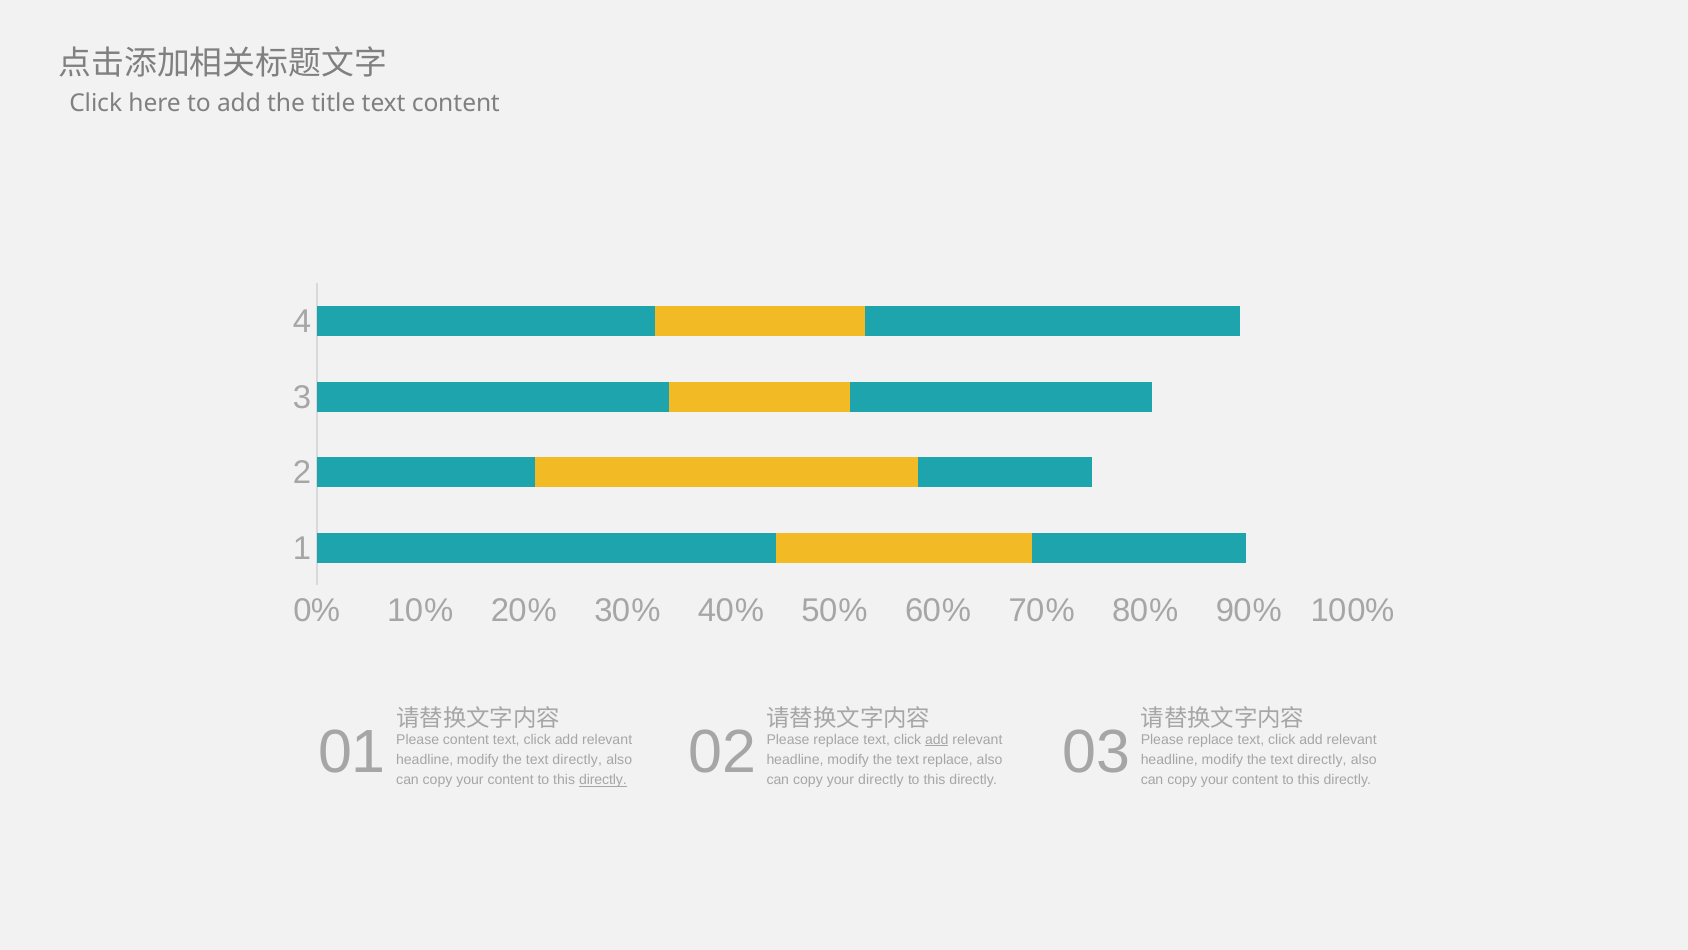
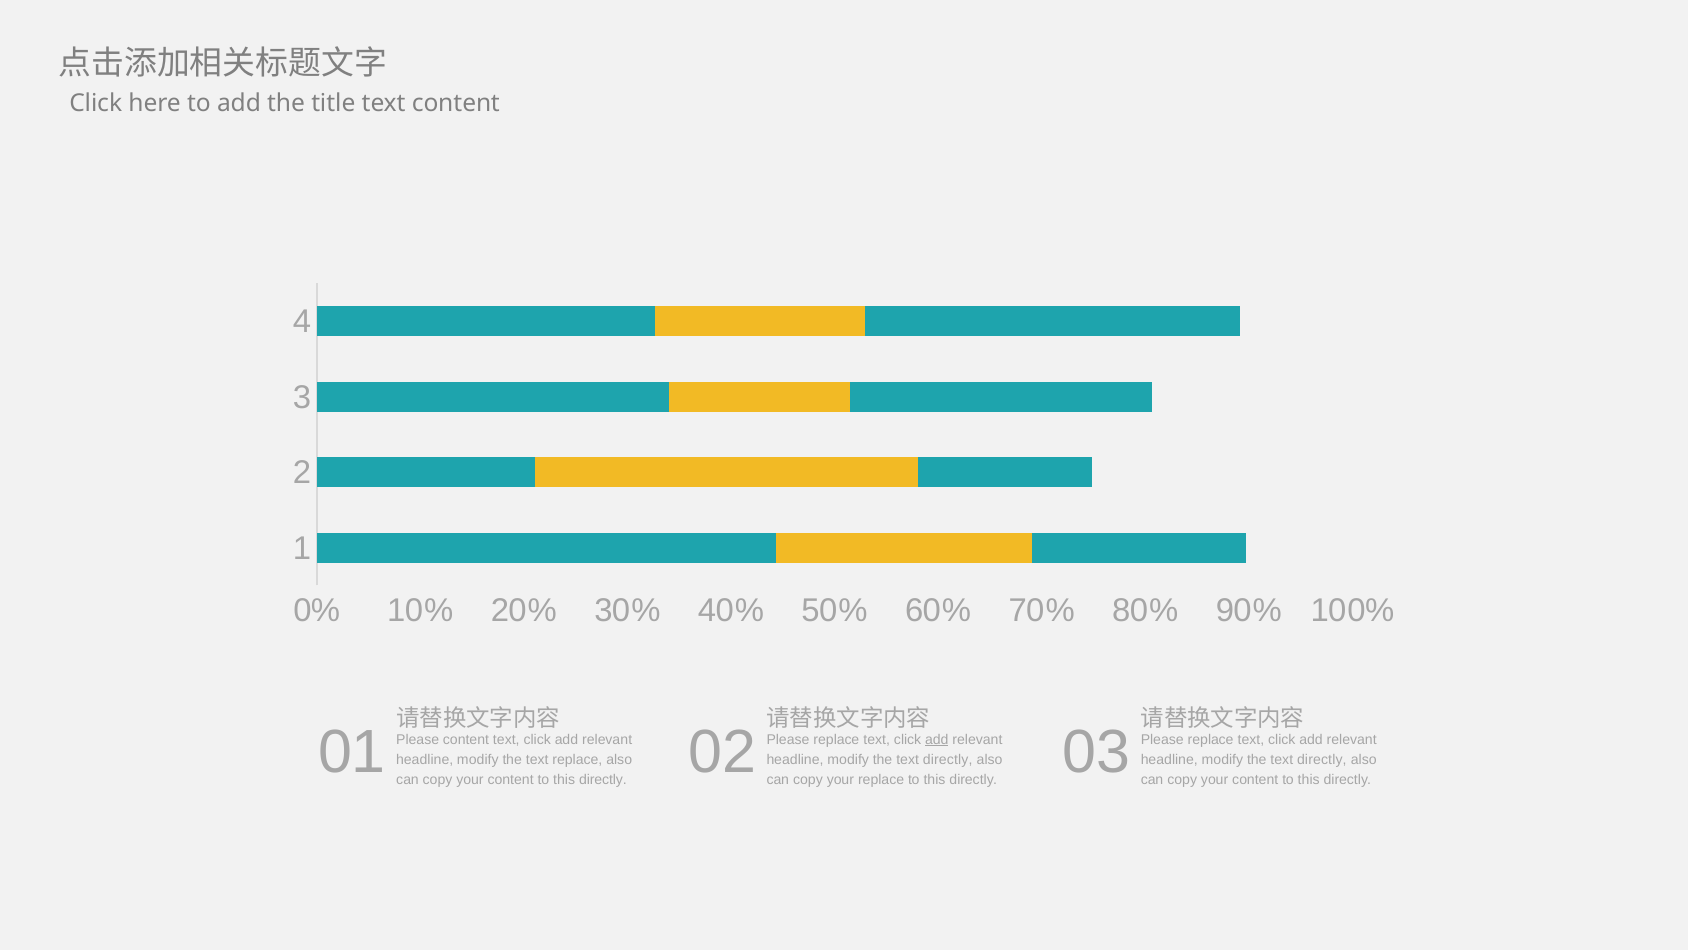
directly: directly -> replace (577, 759)
replace: replace -> directly (948, 759)
directly underline: present -> none (603, 780)
your directly: directly -> replace (881, 780)
